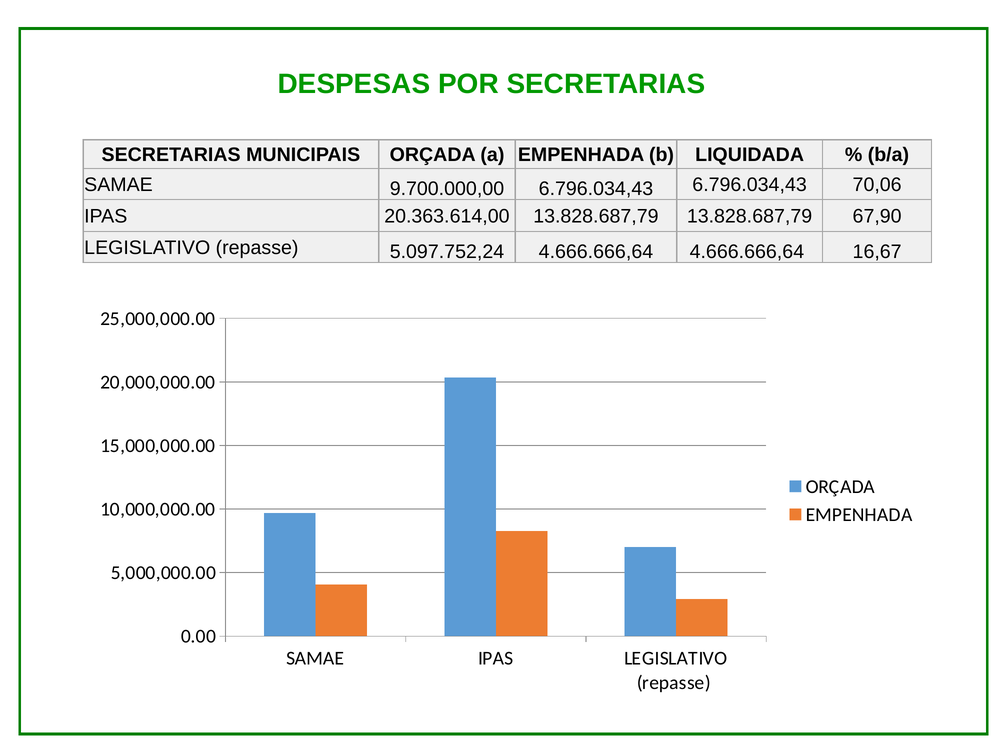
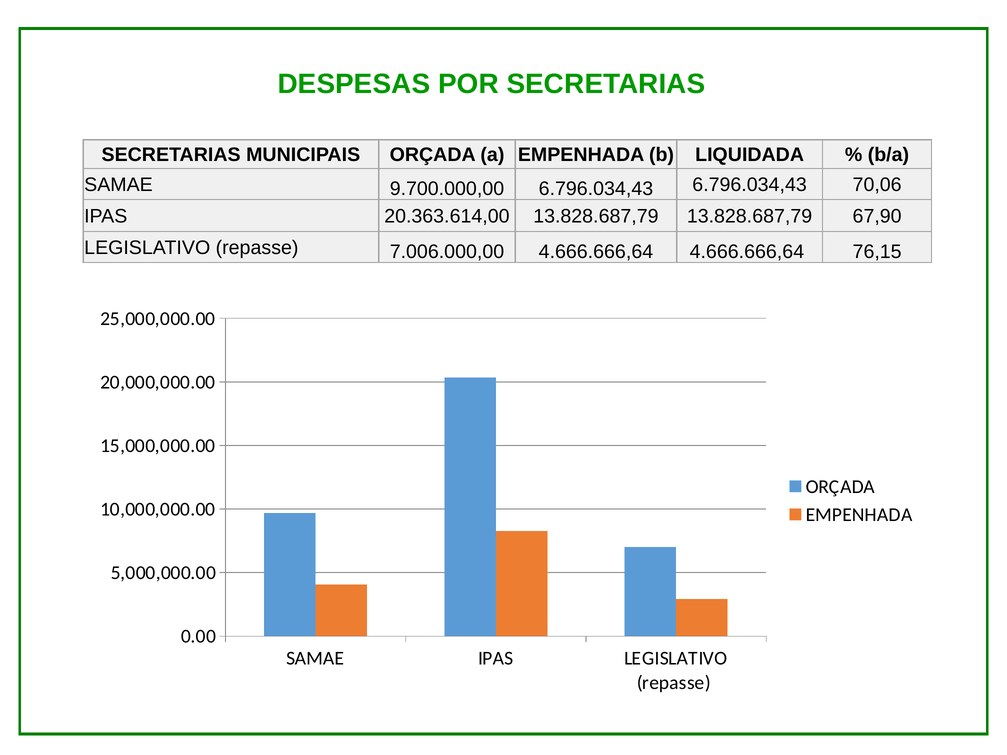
5.097.752,24: 5.097.752,24 -> 7.006.000,00 (447, 252)
16,67: 16,67 -> 76,15 (877, 252)
